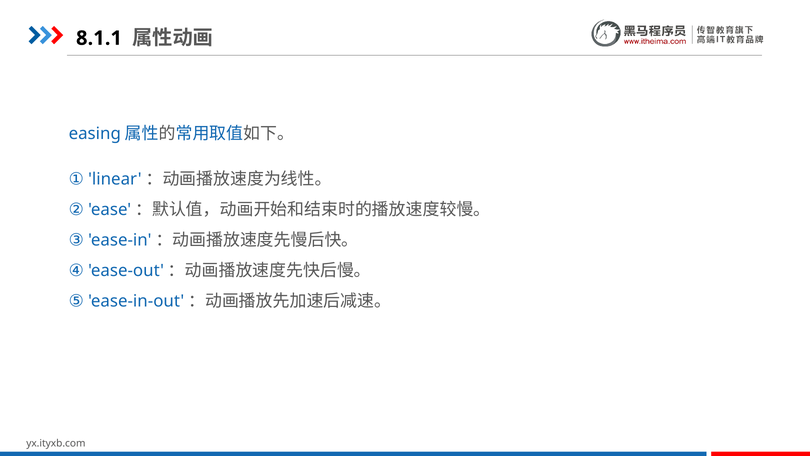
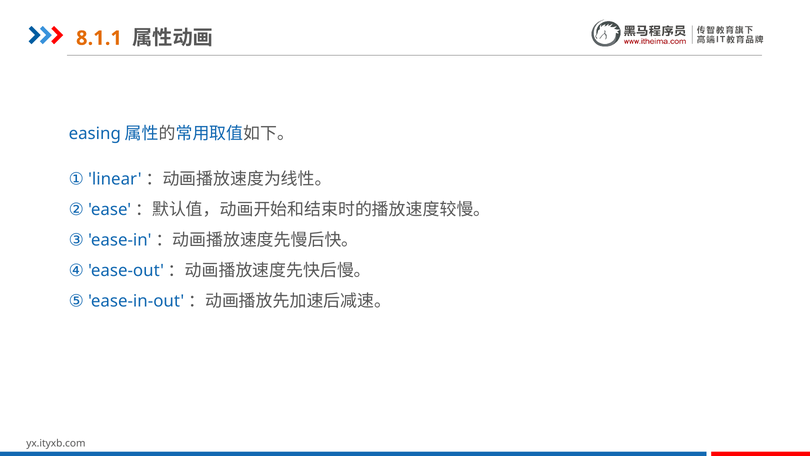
8.1.1 colour: black -> orange (99, 38)
